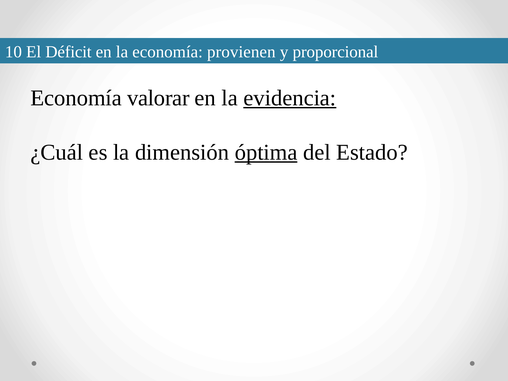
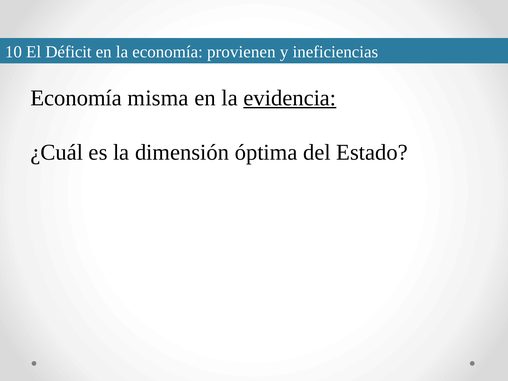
proporcional: proporcional -> ineficiencias (335, 52)
valorar: valorar -> misma (158, 98)
óptima underline: present -> none (266, 152)
